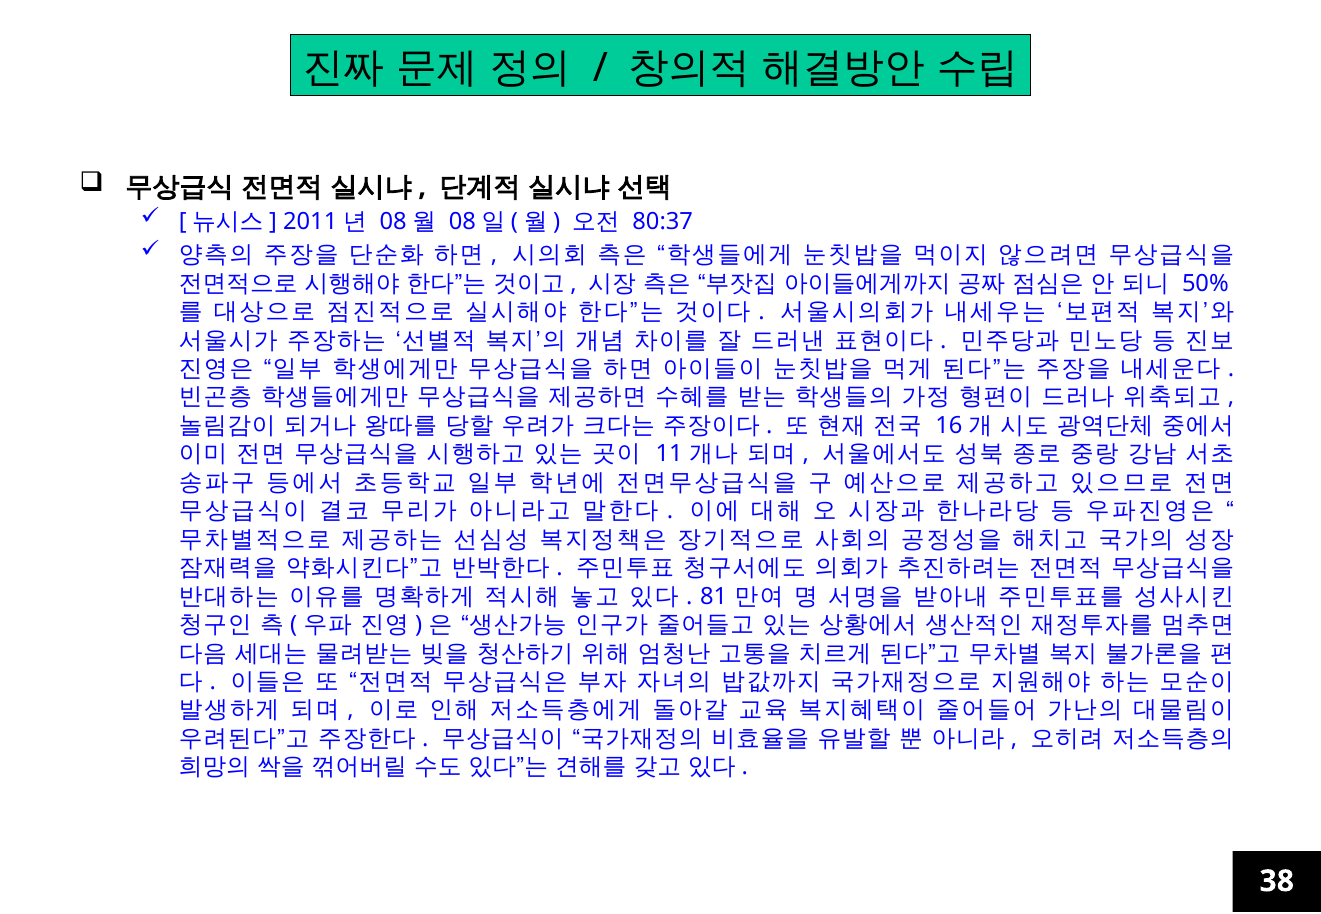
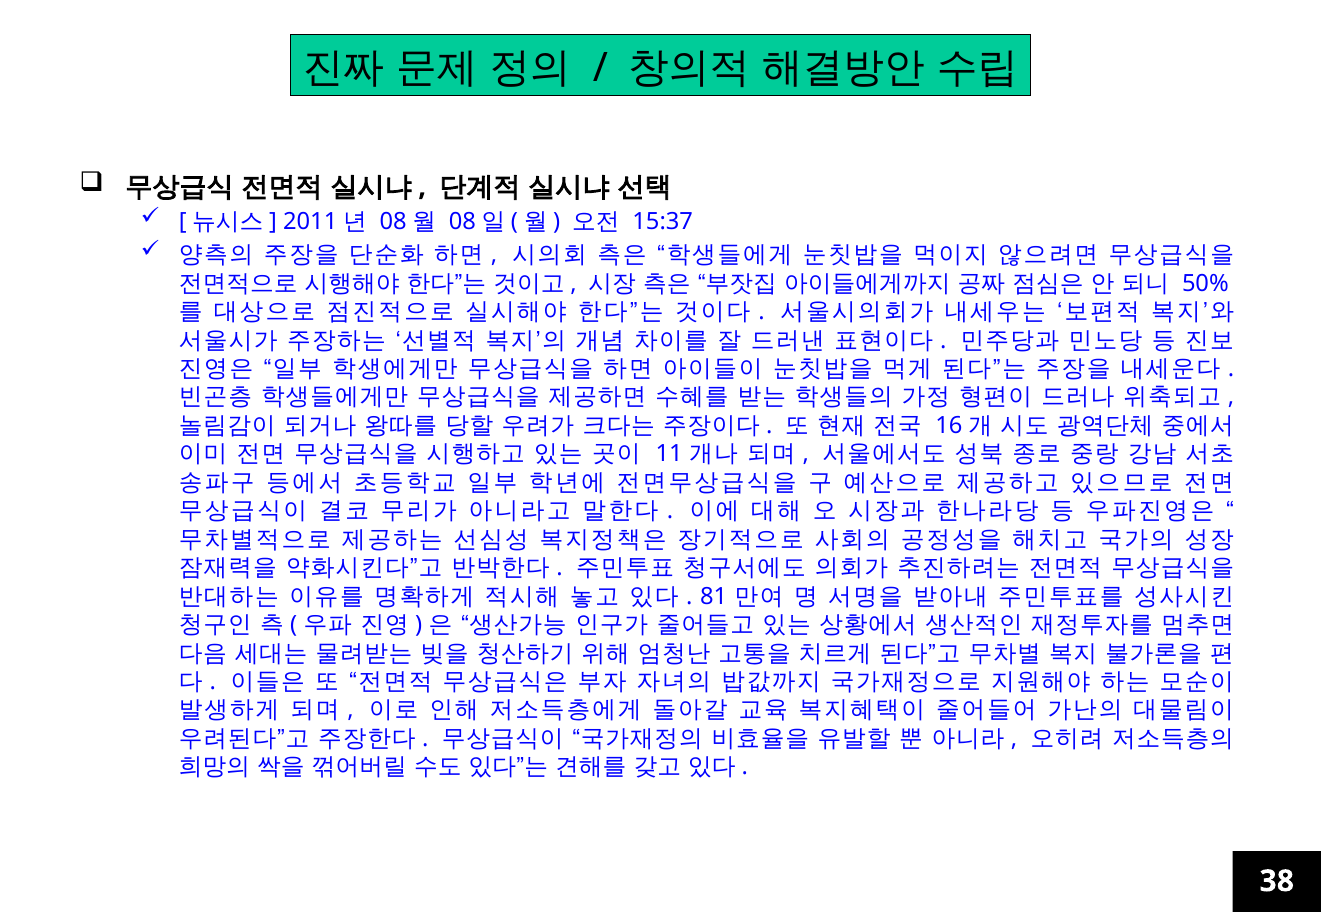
80:37: 80:37 -> 15:37 (663, 222)
